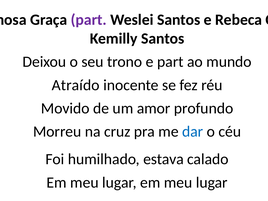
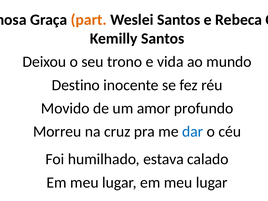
part colour: purple -> orange (89, 20)
e part: part -> vida (170, 62)
Atraído: Atraído -> Destino (76, 85)
